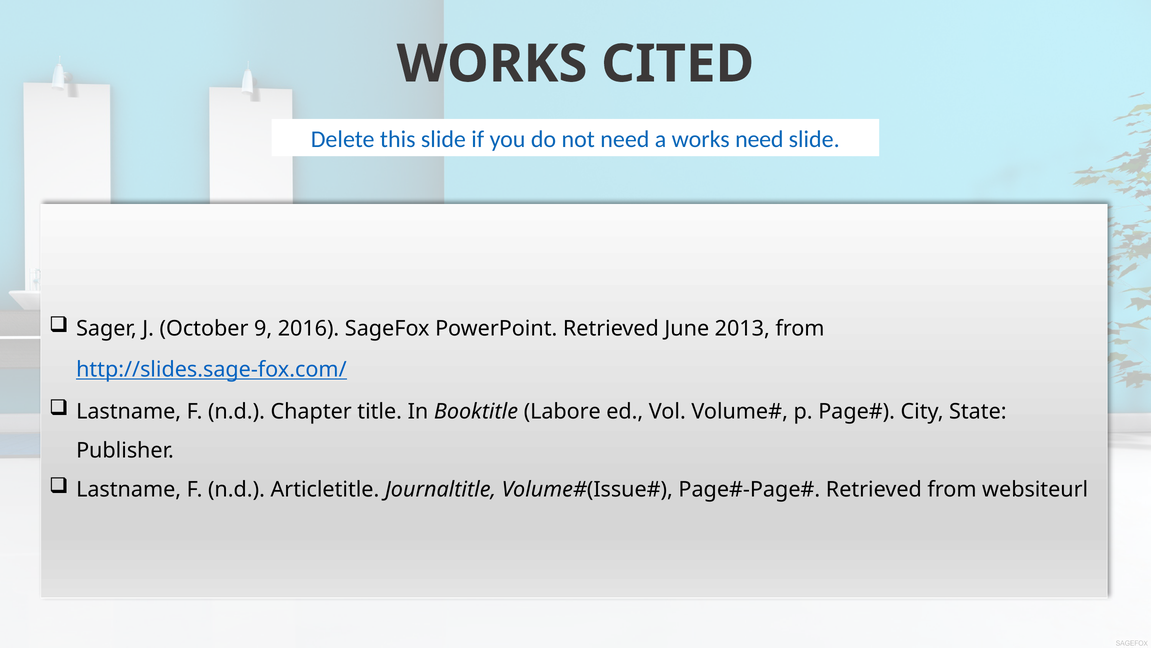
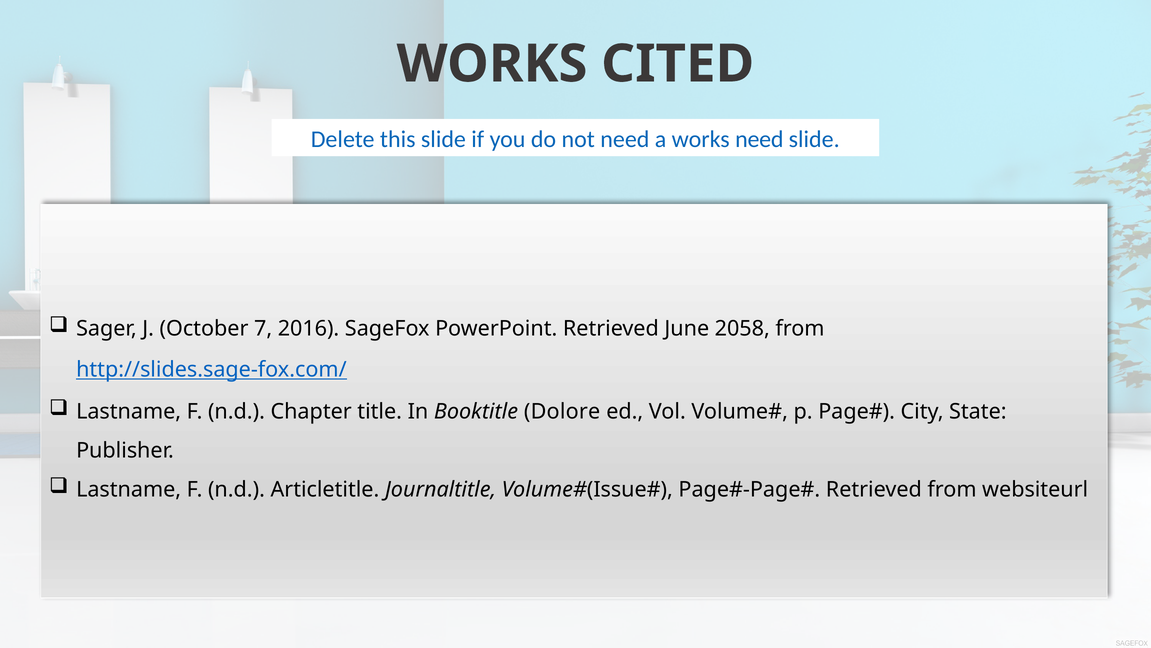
9: 9 -> 7 (263, 328)
2013: 2013 -> 2058 (742, 328)
Labore: Labore -> Dolore (562, 411)
